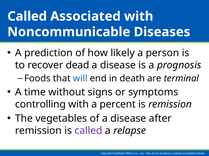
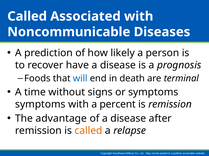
dead: dead -> have (77, 65)
controlling: controlling -> symptoms (40, 105)
vegetables: vegetables -> advantage (61, 119)
called colour: purple -> orange (88, 131)
